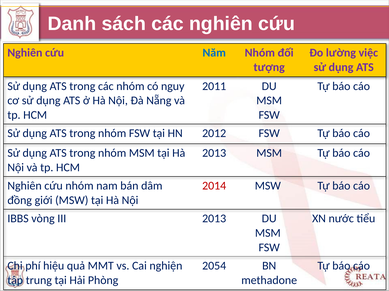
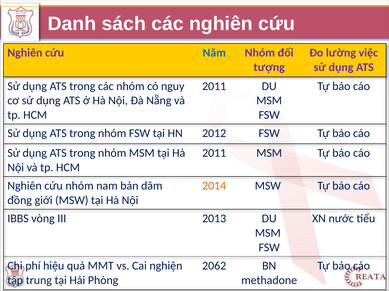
2013: 2013 -> 2011 (214, 153)
2014 colour: red -> orange (214, 186)
2054: 2054 -> 2062 (214, 266)
